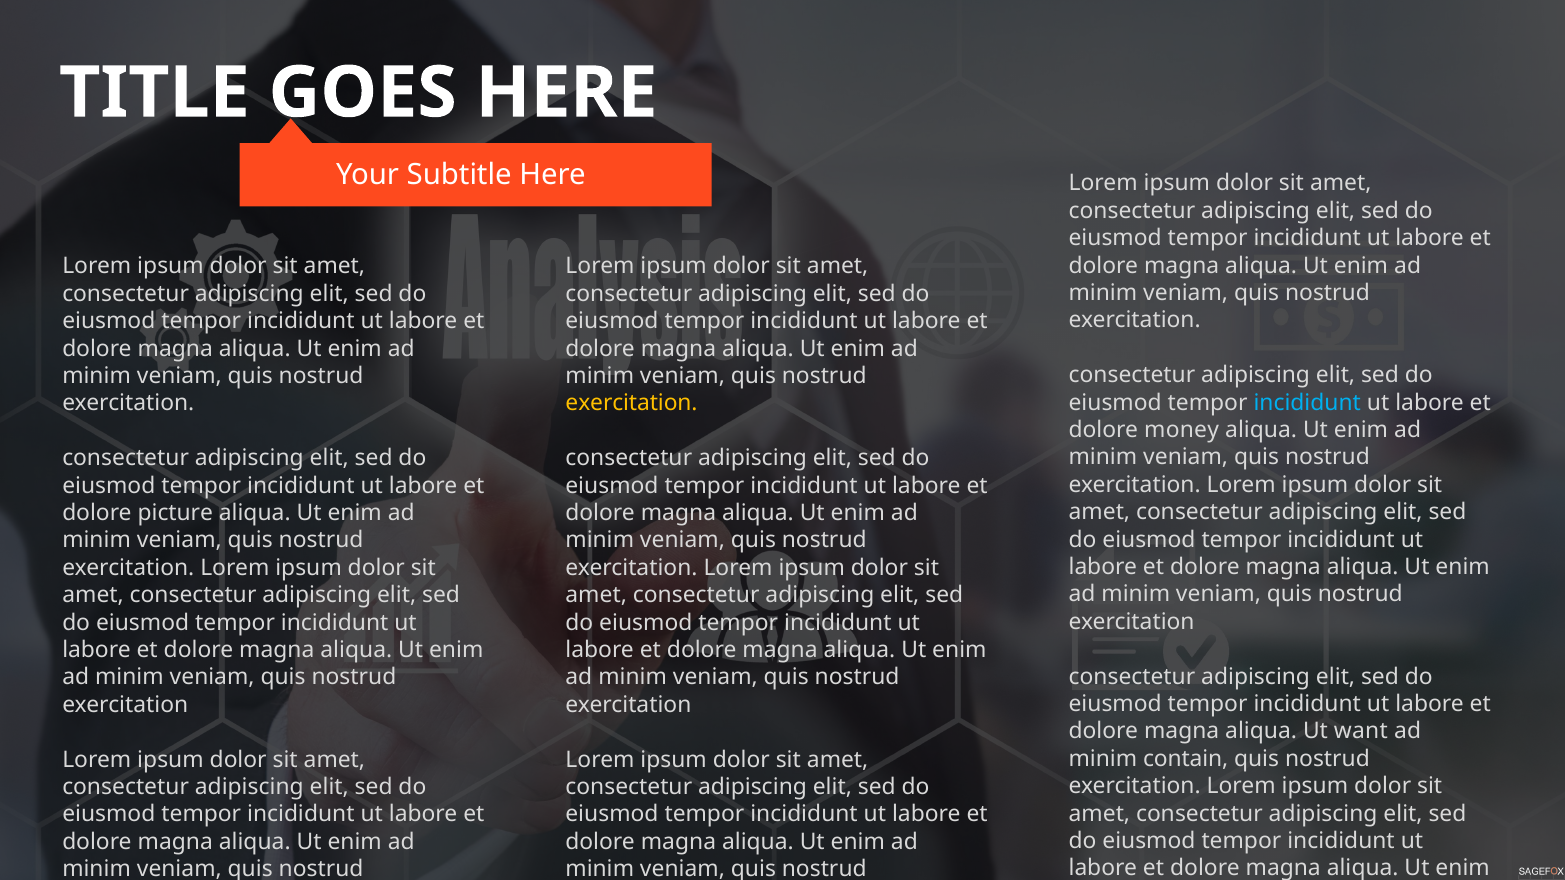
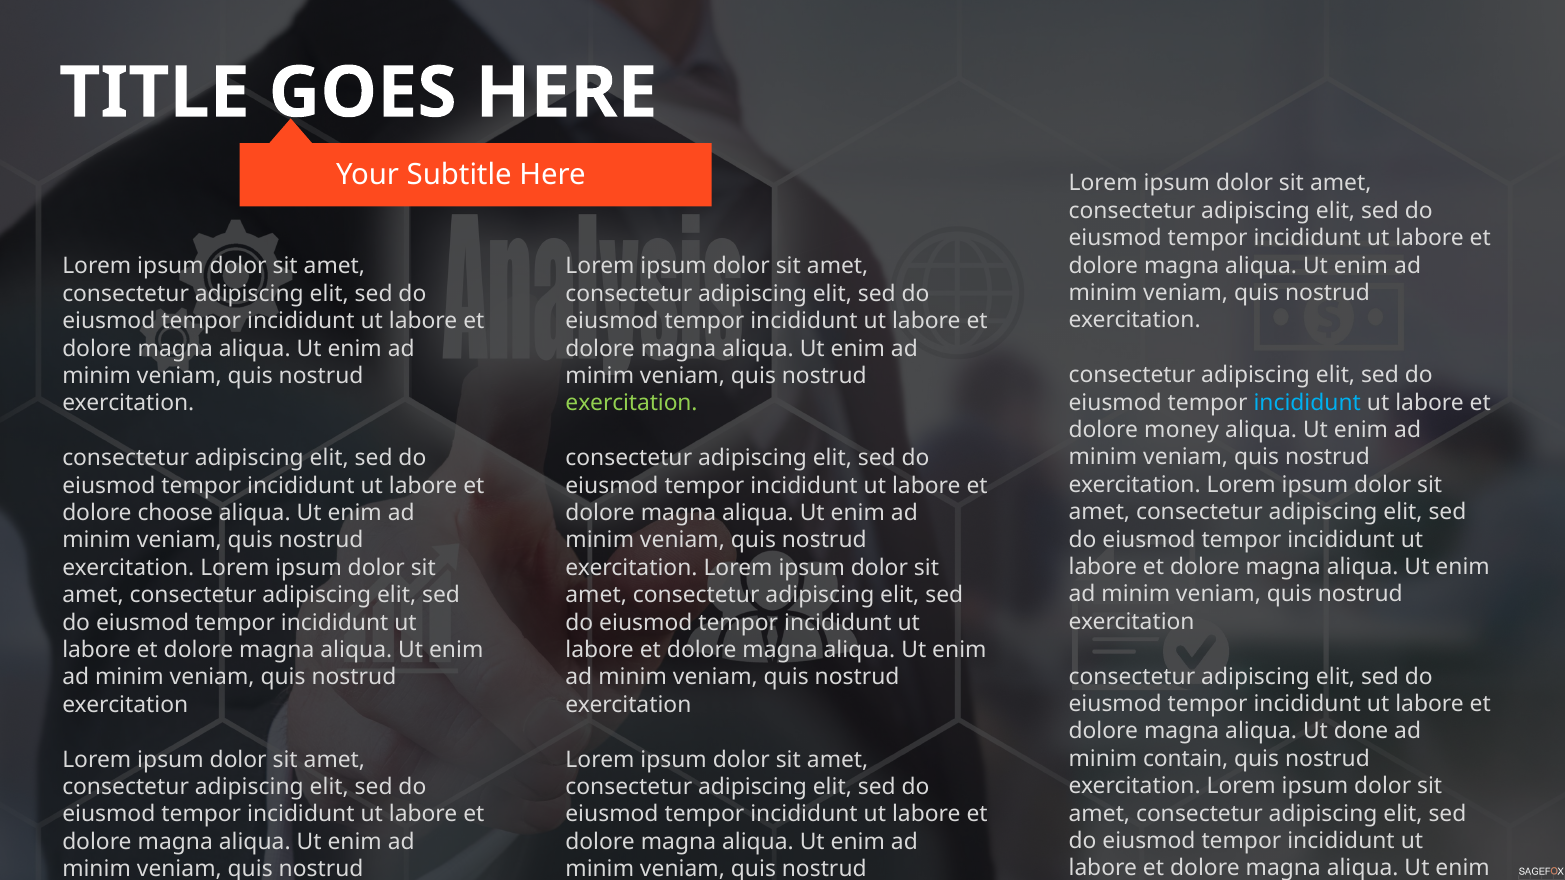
exercitation colour: yellow -> light green (632, 404)
picture: picture -> choose (175, 513)
want: want -> done (1361, 732)
